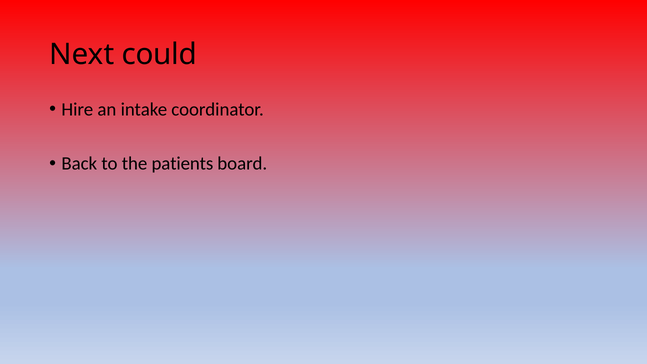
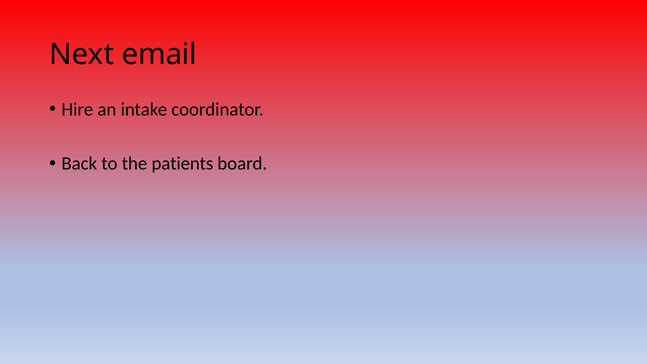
could: could -> email (159, 54)
